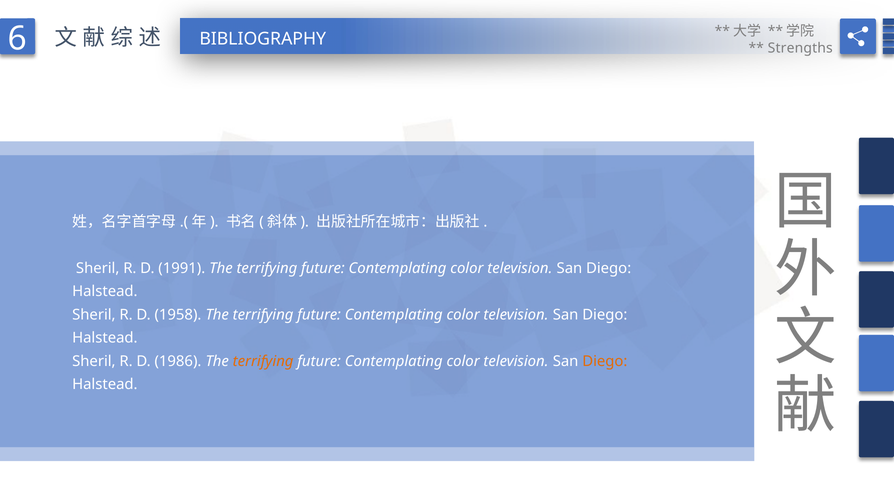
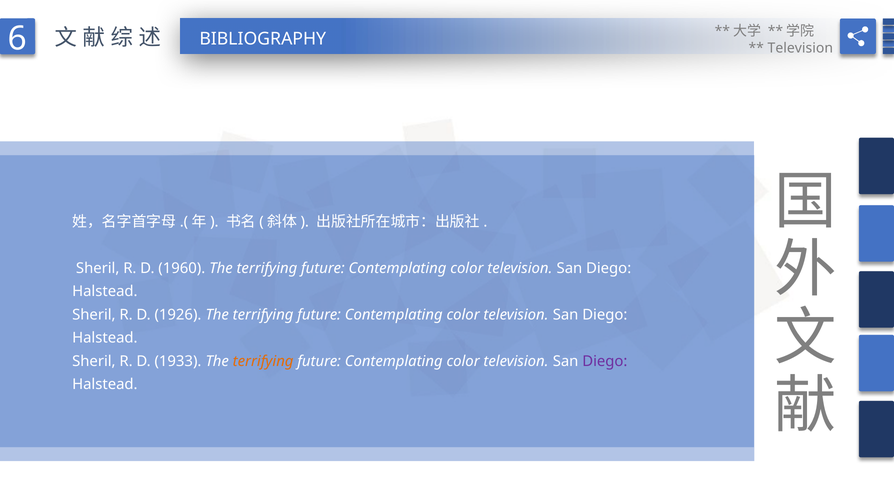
Strengths: Strengths -> Television (800, 48)
1991: 1991 -> 1960 (182, 268)
1958: 1958 -> 1926 (178, 315)
1986: 1986 -> 1933 (178, 361)
Diego colour: orange -> purple (605, 361)
